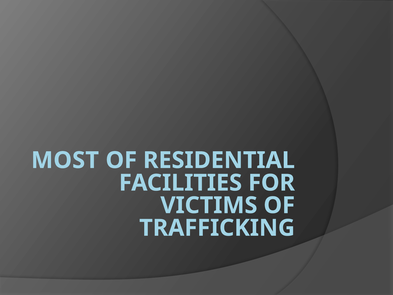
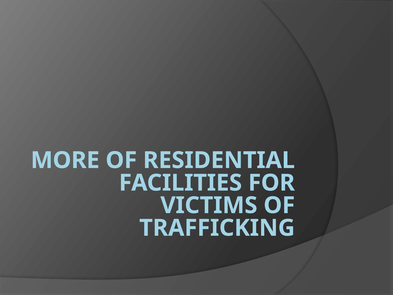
MOST: MOST -> MORE (65, 160)
